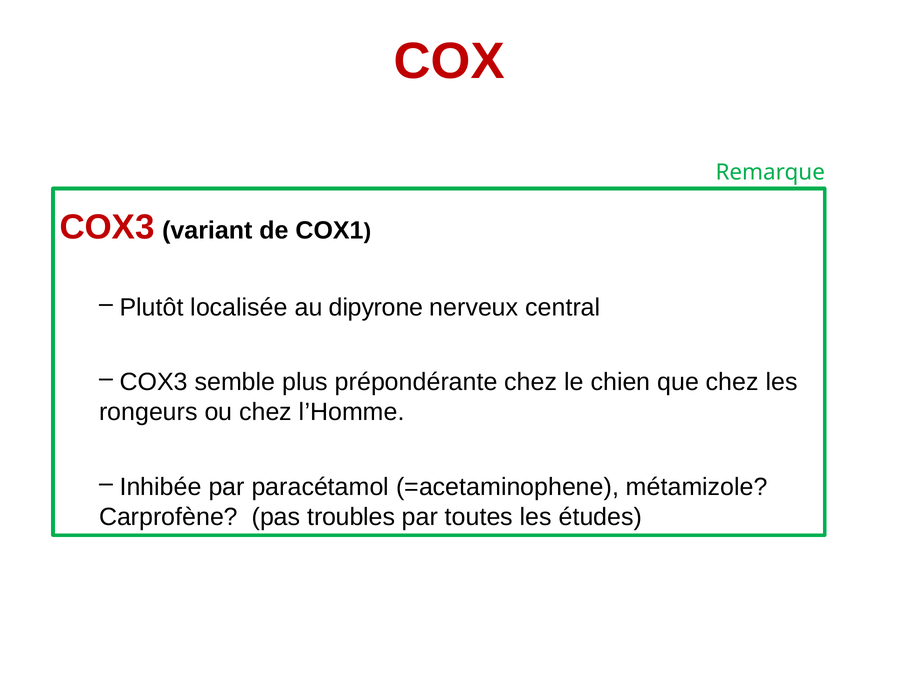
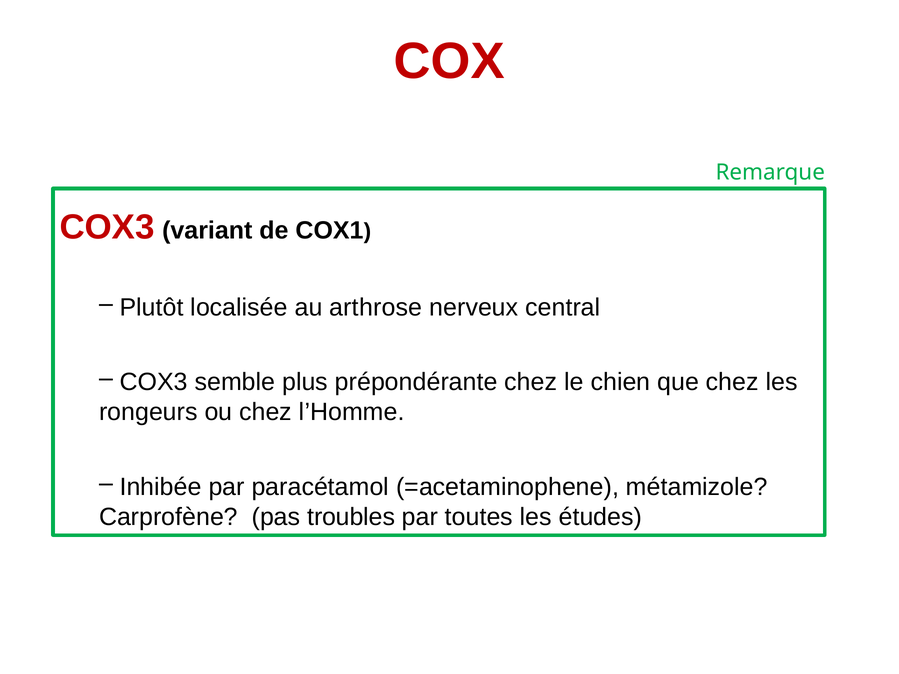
dipyrone: dipyrone -> arthrose (376, 307)
